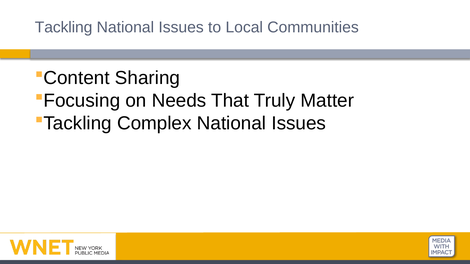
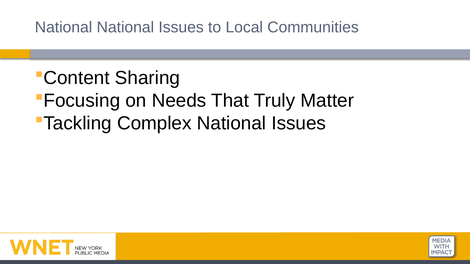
Tackling: Tackling -> National (64, 27)
